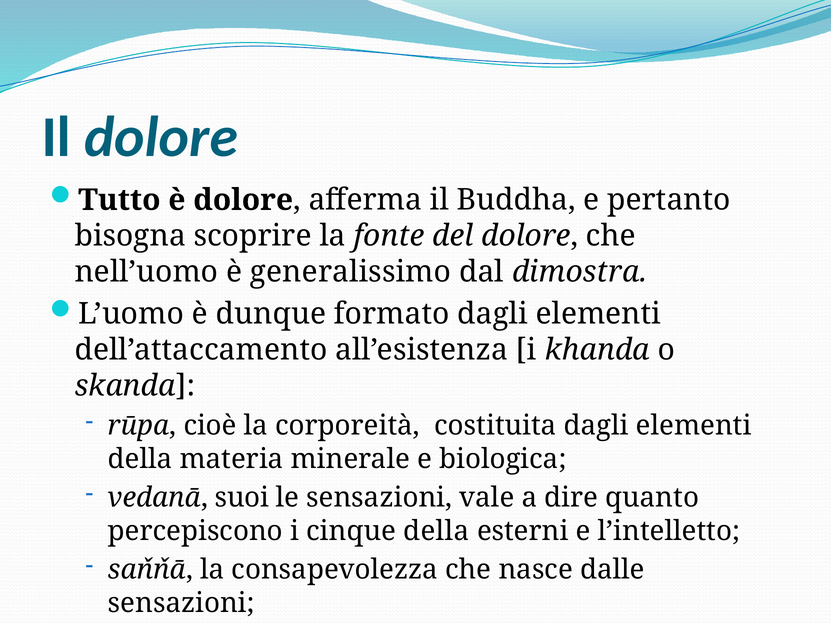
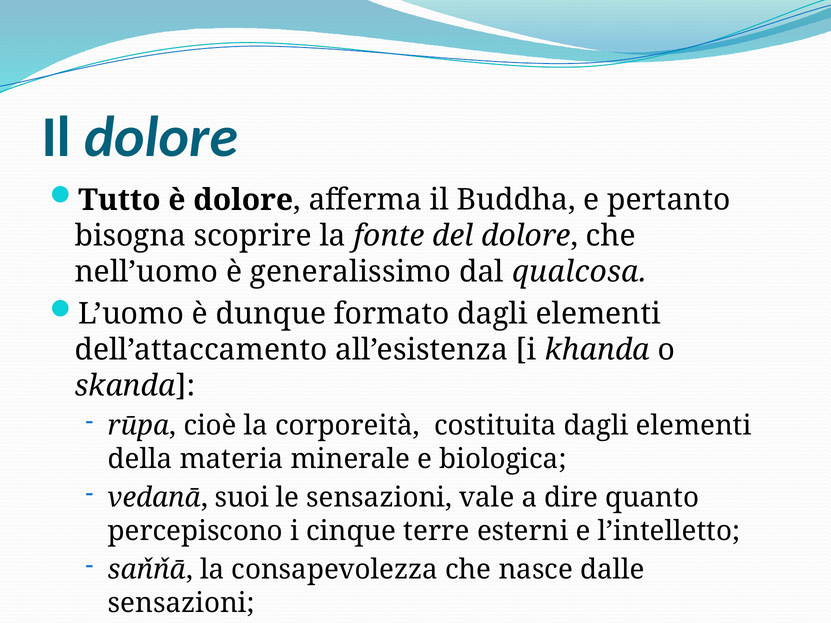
dimostra: dimostra -> qualcosa (579, 272)
cinque della: della -> terre (436, 531)
